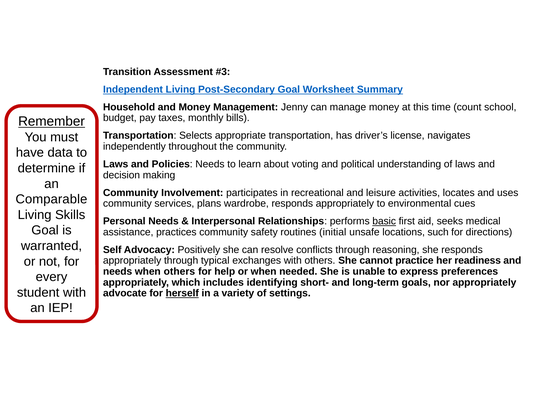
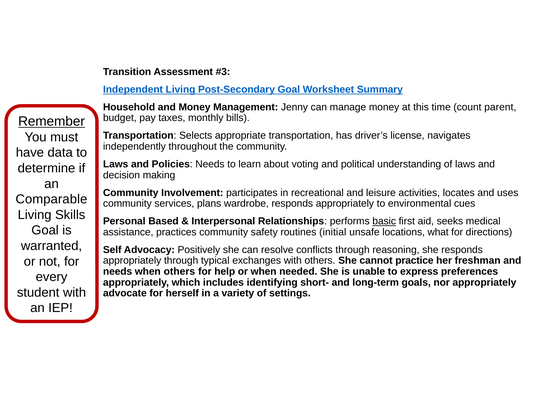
school: school -> parent (500, 107)
Personal Needs: Needs -> Based (164, 221)
such: such -> what (438, 232)
readiness: readiness -> freshman (478, 261)
herself underline: present -> none (182, 293)
